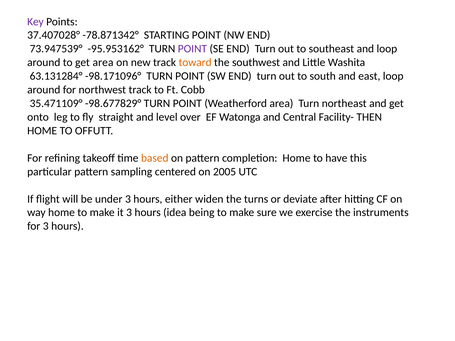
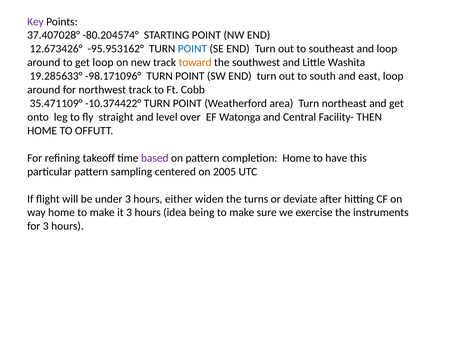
-78.871342°: -78.871342° -> -80.204574° (111, 35)
73.947539°: 73.947539° -> 12.673426° (56, 49)
POINT colour: purple -> blue (192, 49)
get area: area -> loop (103, 63)
63.131284°: 63.131284° -> 19.285633° (56, 76)
-98.677829°: -98.677829° -> -10.374422° (113, 104)
based colour: orange -> purple (155, 158)
